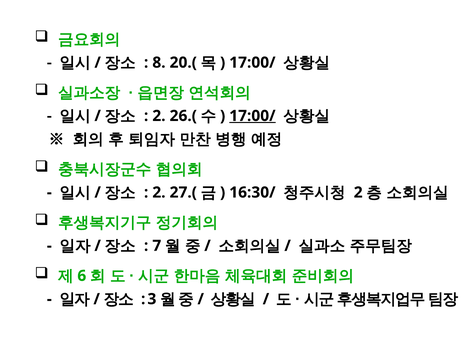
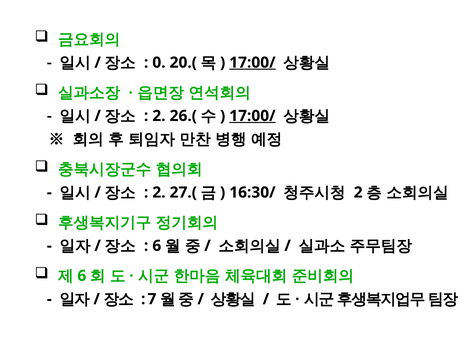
8: 8 -> 0 (159, 63)
17:00/ underline: none -> present (252, 63)
7: 7 -> 6 (157, 246)
3: 3 -> 7 (152, 299)
